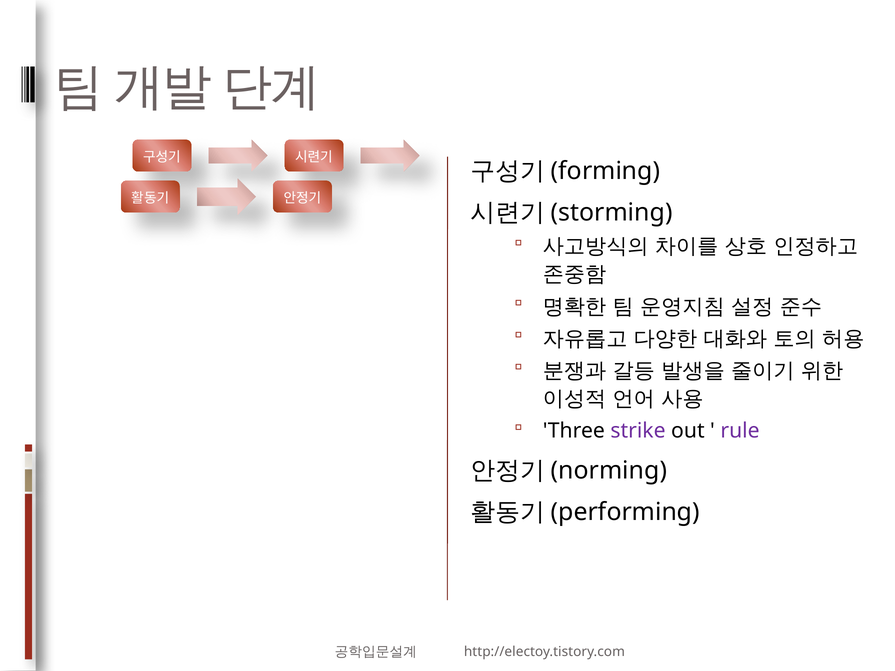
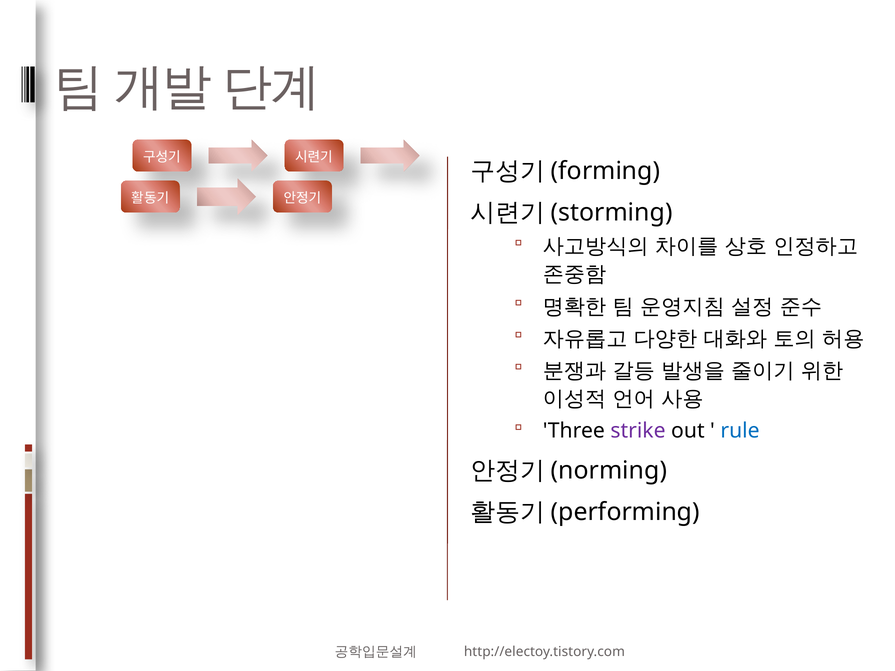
rule colour: purple -> blue (740, 431)
